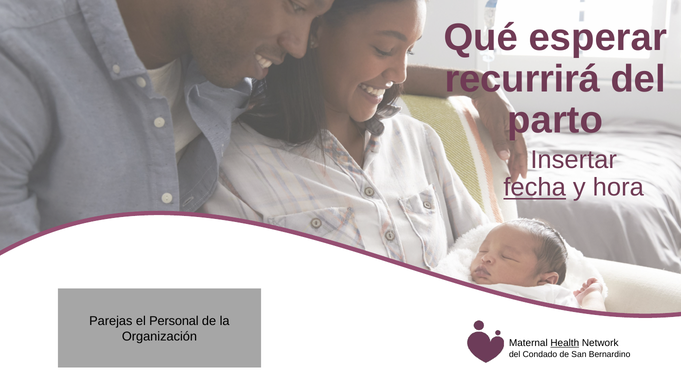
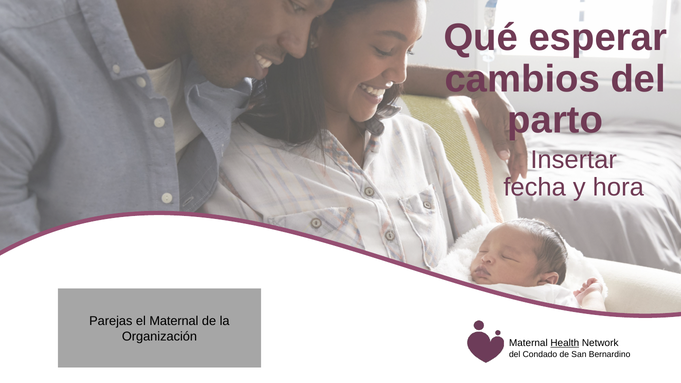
recurrirá: recurrirá -> cambios (522, 79)
fecha underline: present -> none (535, 188)
el Personal: Personal -> Maternal (174, 321)
